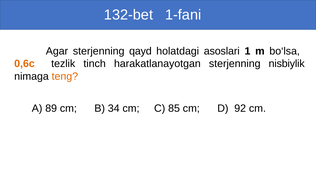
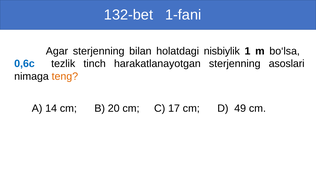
qayd: qayd -> bilan (140, 51)
asoslari: asoslari -> nisbiylik (222, 51)
0,6c colour: orange -> blue (24, 64)
nisbiylik: nisbiylik -> asoslari (287, 64)
89: 89 -> 14 (51, 108)
34: 34 -> 20 (114, 108)
85: 85 -> 17 (174, 108)
92: 92 -> 49 (240, 108)
